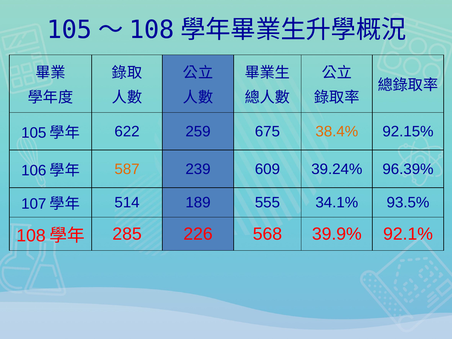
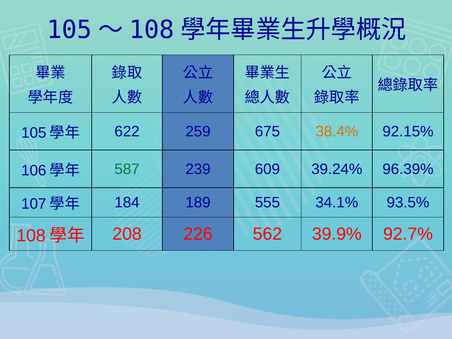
587 colour: orange -> green (127, 169)
514: 514 -> 184 (127, 203)
285: 285 -> 208 (127, 234)
568: 568 -> 562 (267, 234)
92.1%: 92.1% -> 92.7% (408, 234)
